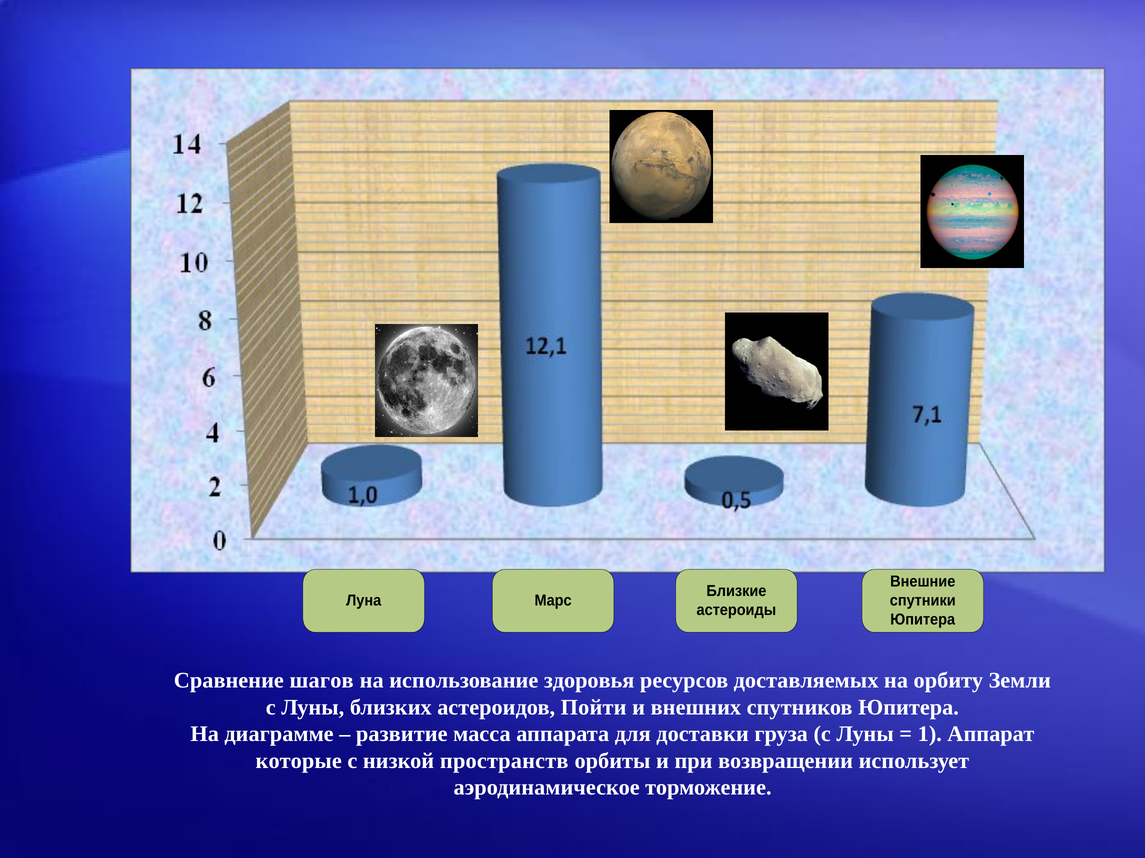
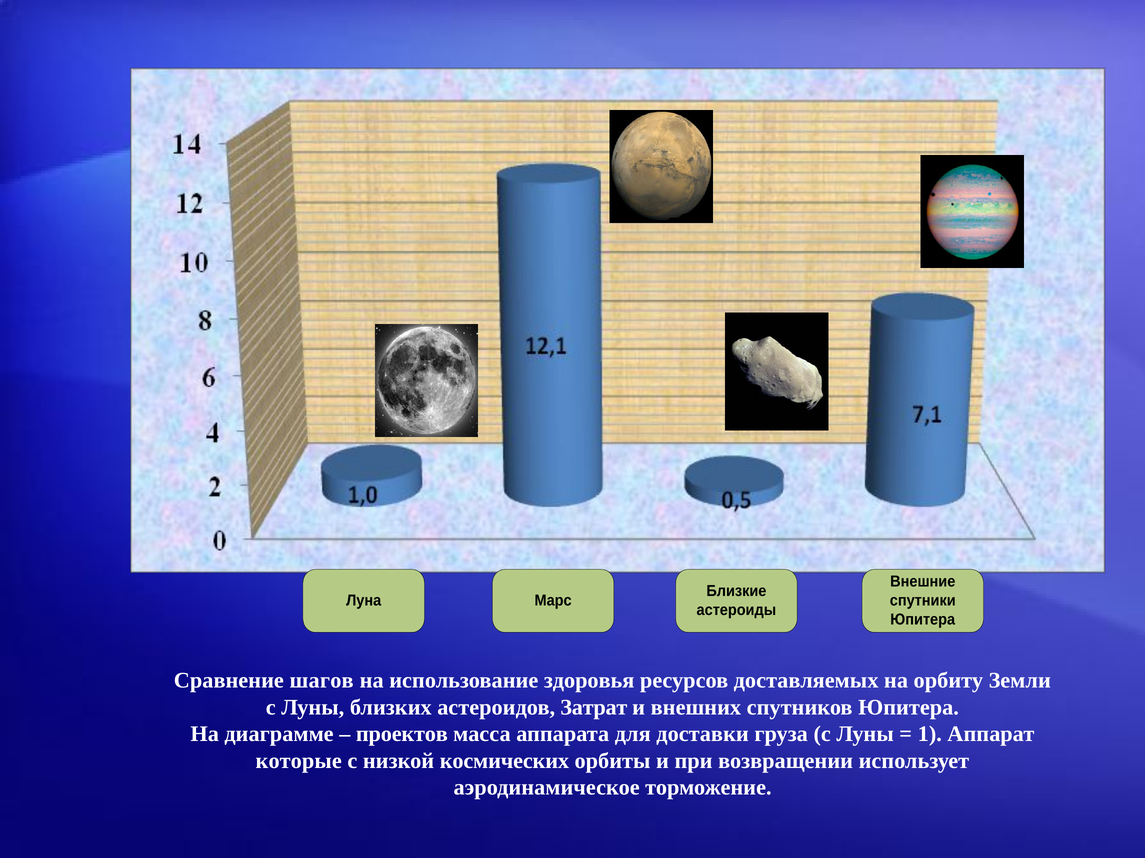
Пойти: Пойти -> Затрат (594, 708)
развитие: развитие -> проектов (402, 735)
пространств: пространств -> космических (504, 761)
